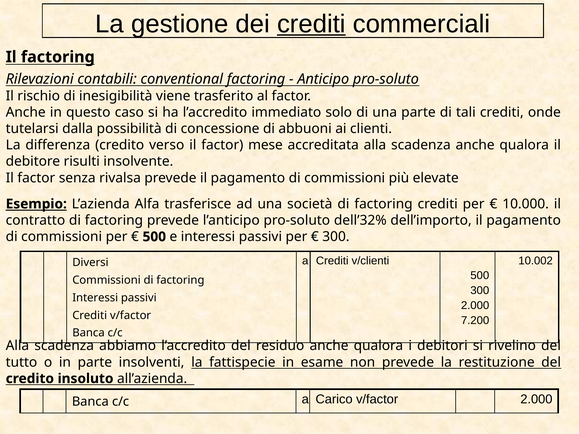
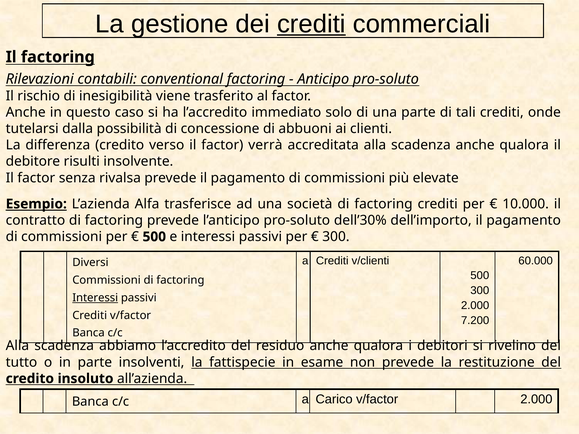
mese: mese -> verrà (265, 145)
dell’32%: dell’32% -> dell’30% (360, 220)
10.002: 10.002 -> 60.000 (536, 261)
Interessi underline: none -> present (95, 298)
